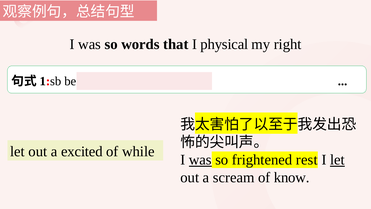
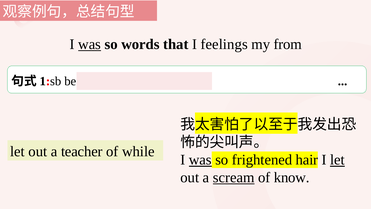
was underline: none -> present (90, 44)
physical: physical -> feelings (224, 44)
right: right -> from (288, 44)
excited: excited -> teacher (82, 151)
rest: rest -> hair (307, 160)
scream underline: none -> present (234, 177)
